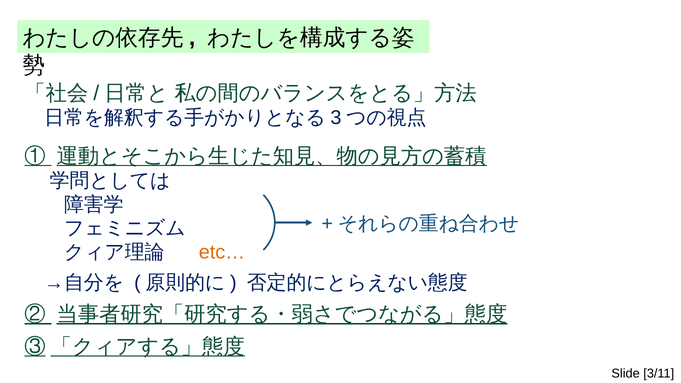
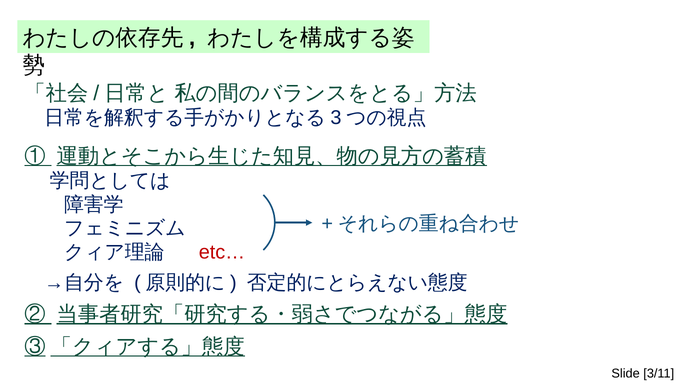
etc… colour: orange -> red (222, 252)
